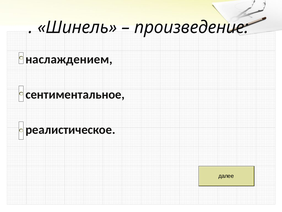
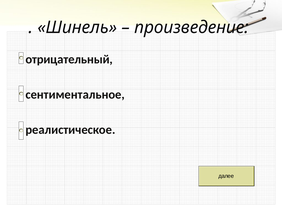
наслаждением: наслаждением -> отрицательный (69, 59)
